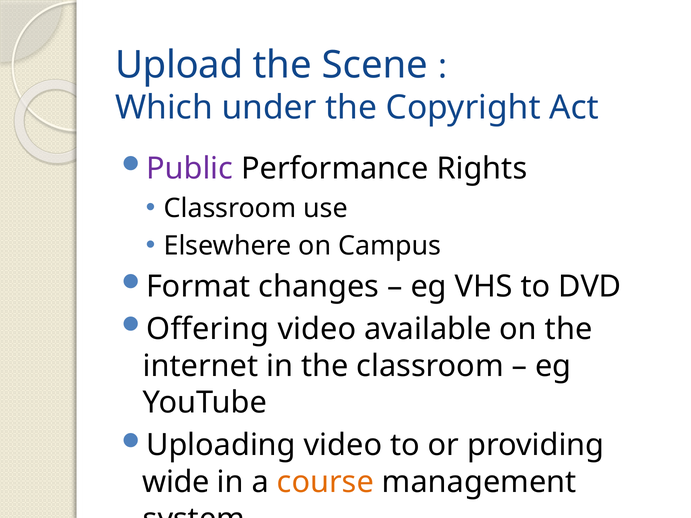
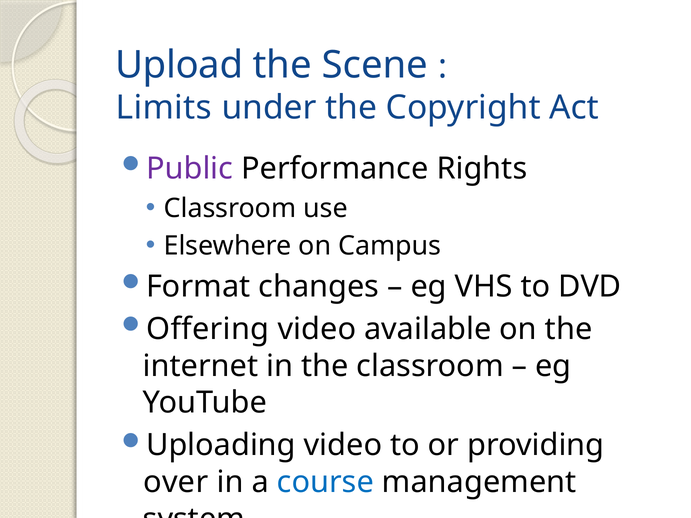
Which: Which -> Limits (164, 108)
wide: wide -> over (176, 482)
course colour: orange -> blue (325, 482)
